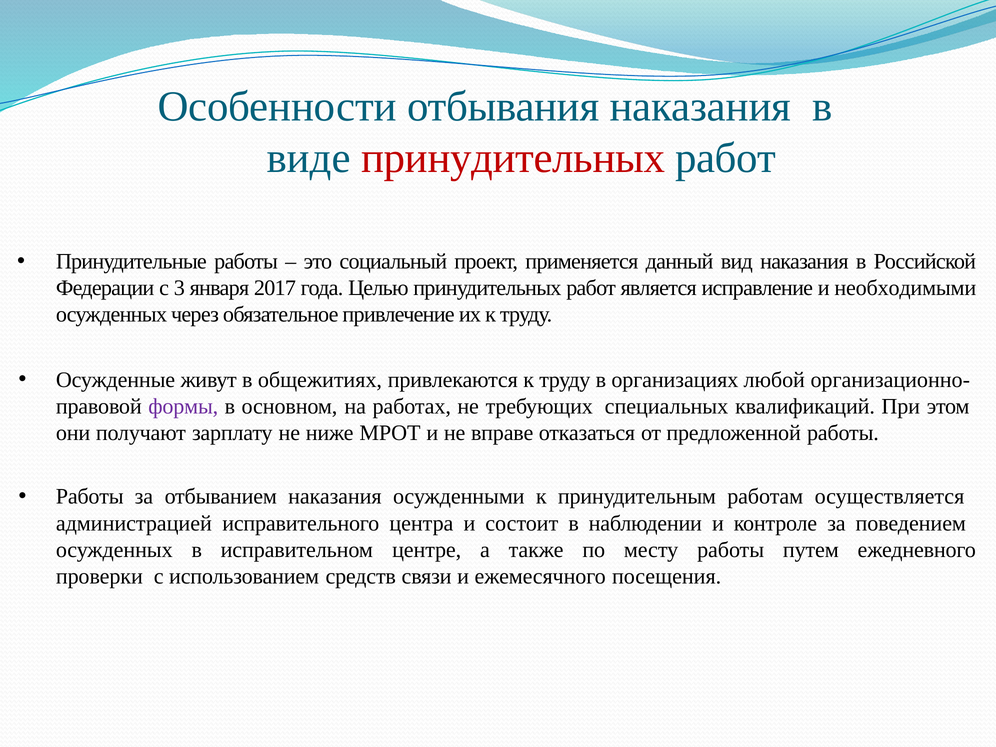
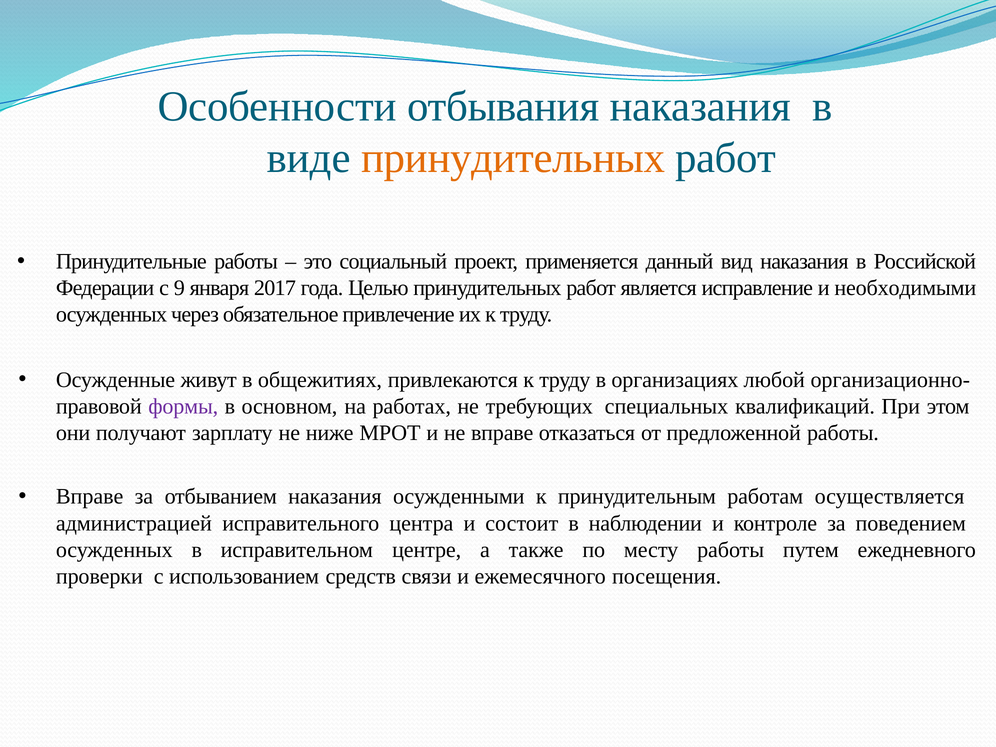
принудительных colour: red -> orange (513, 158)
3: 3 -> 9 (179, 288)
Работы: Работы -> Вправе (90, 497)
